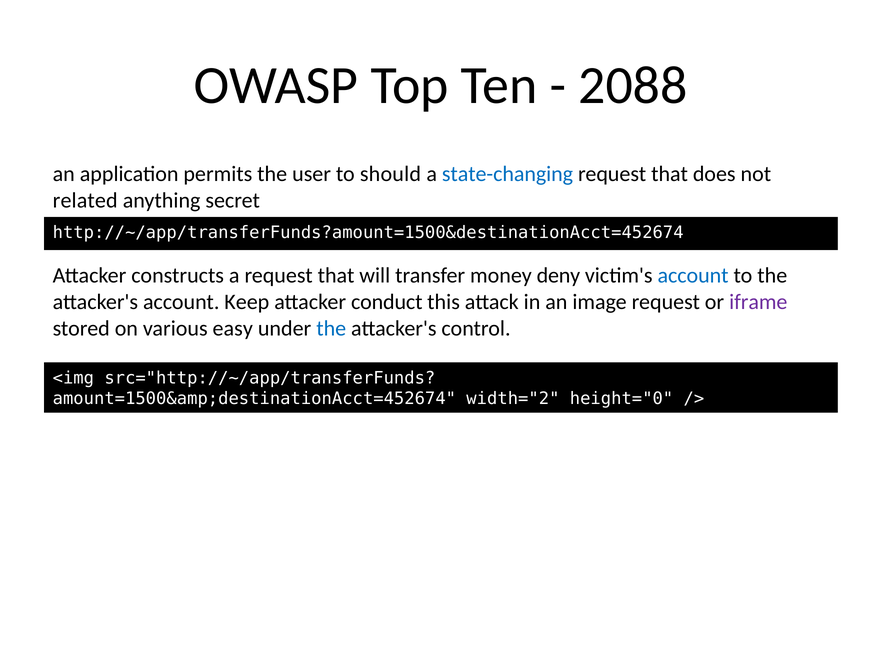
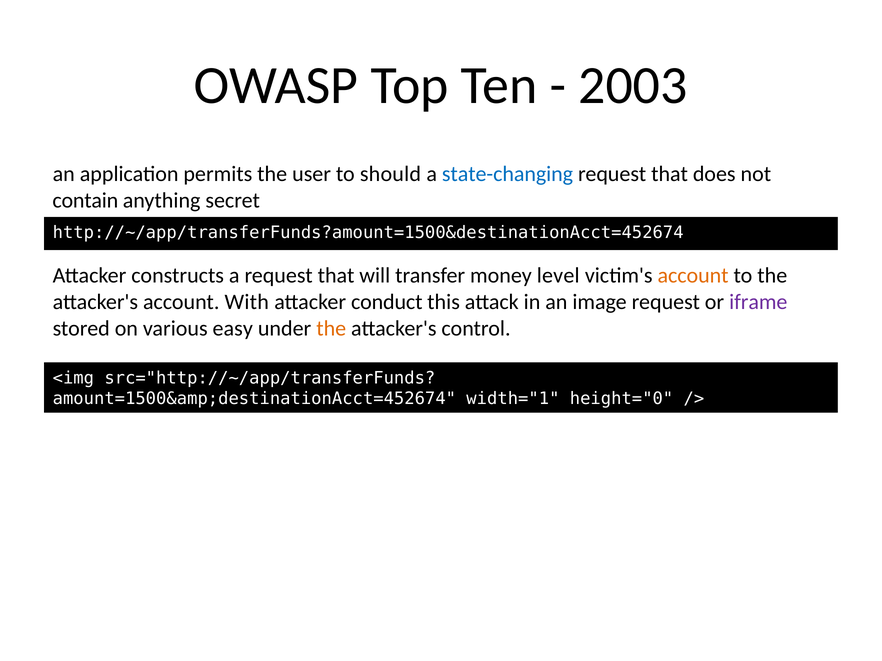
2088: 2088 -> 2003 (633, 85)
related: related -> contain (85, 201)
deny: deny -> level (558, 276)
account colour: blue -> orange (693, 276)
Keep: Keep -> With (247, 302)
the colour: blue -> orange (331, 329)
width="2: width="2 -> width="1 (513, 399)
